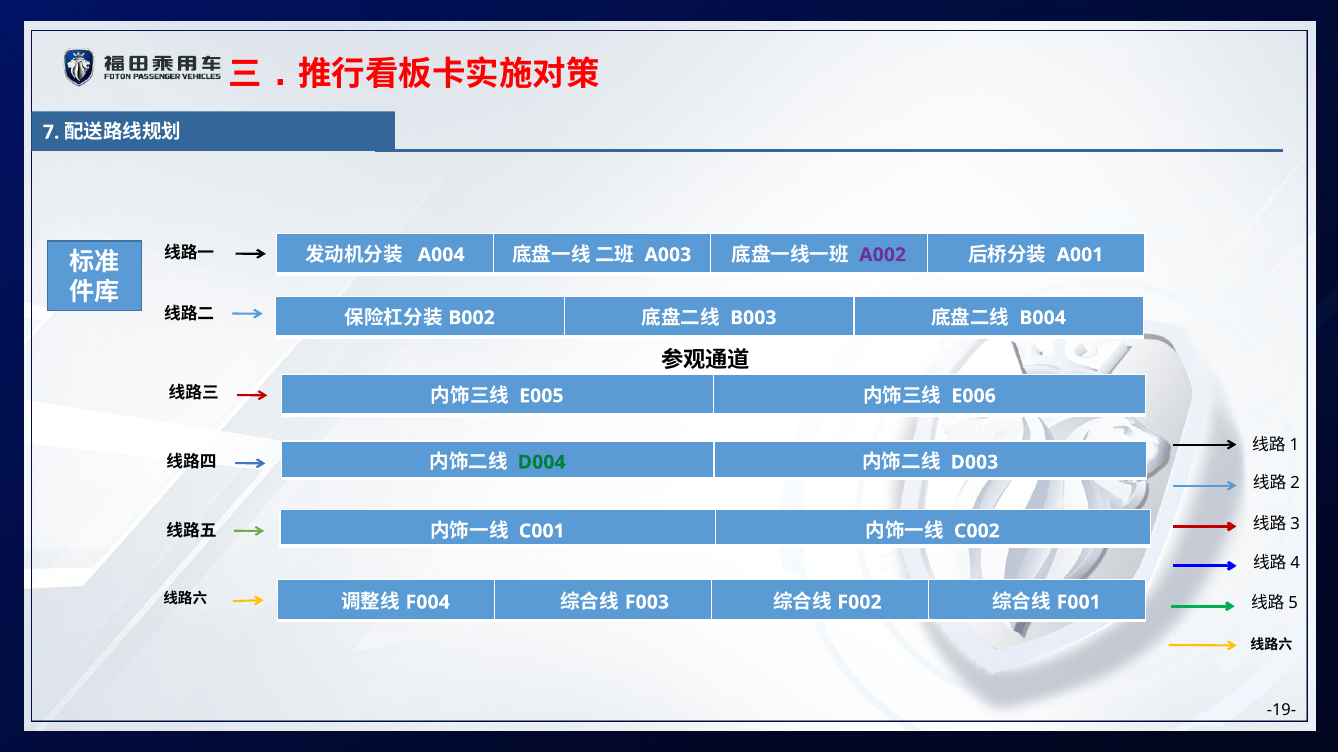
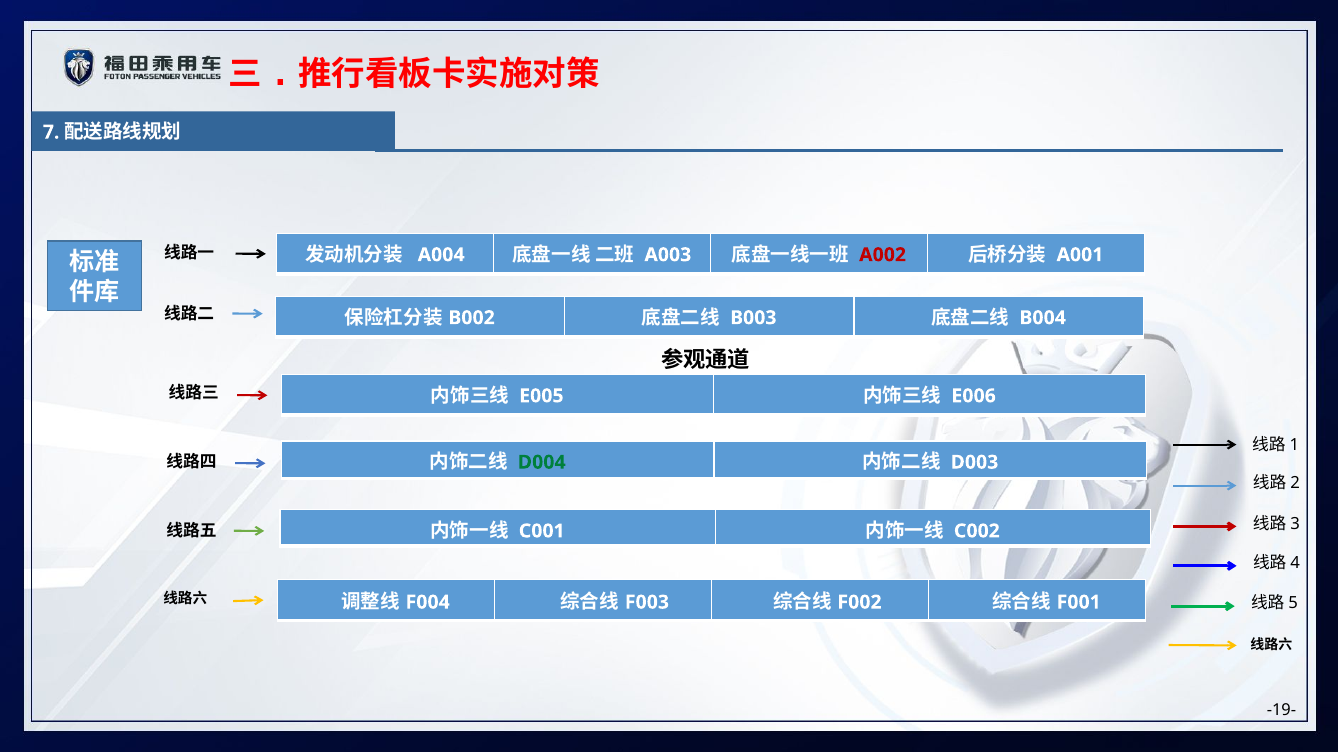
A002 colour: purple -> red (883, 255)
